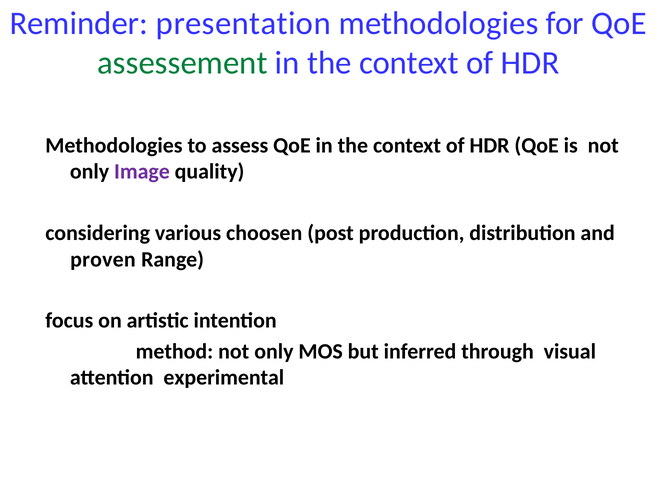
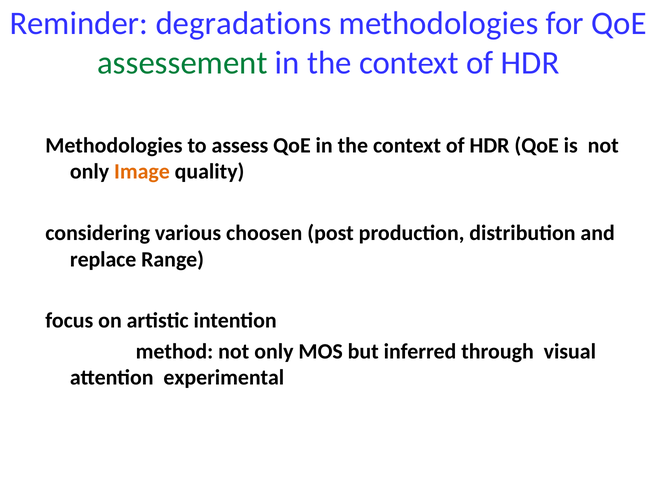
presentation: presentation -> degradations (243, 24)
Image colour: purple -> orange (142, 172)
proven: proven -> replace (103, 259)
